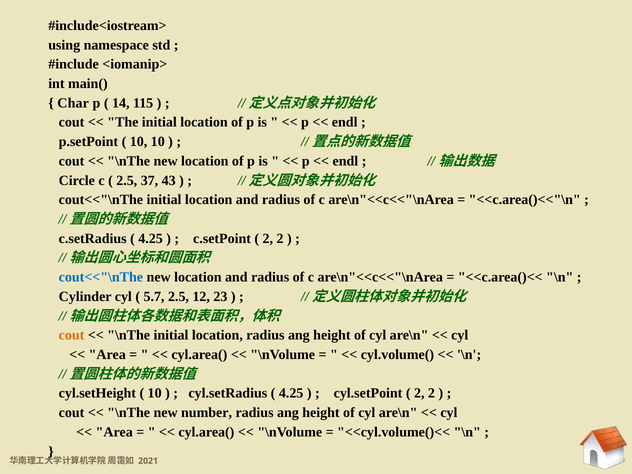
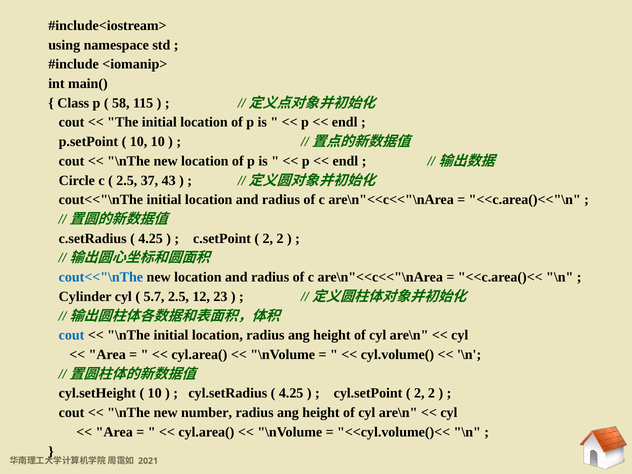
Char: Char -> Class (73, 103)
14: 14 -> 58 (121, 103)
cout colour: orange -> blue (72, 335)
